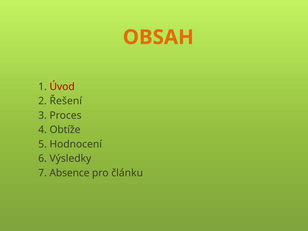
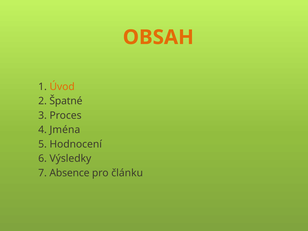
Úvod colour: red -> orange (62, 87)
Řešení: Řešení -> Špatné (66, 101)
Obtíže: Obtíže -> Jména (65, 130)
